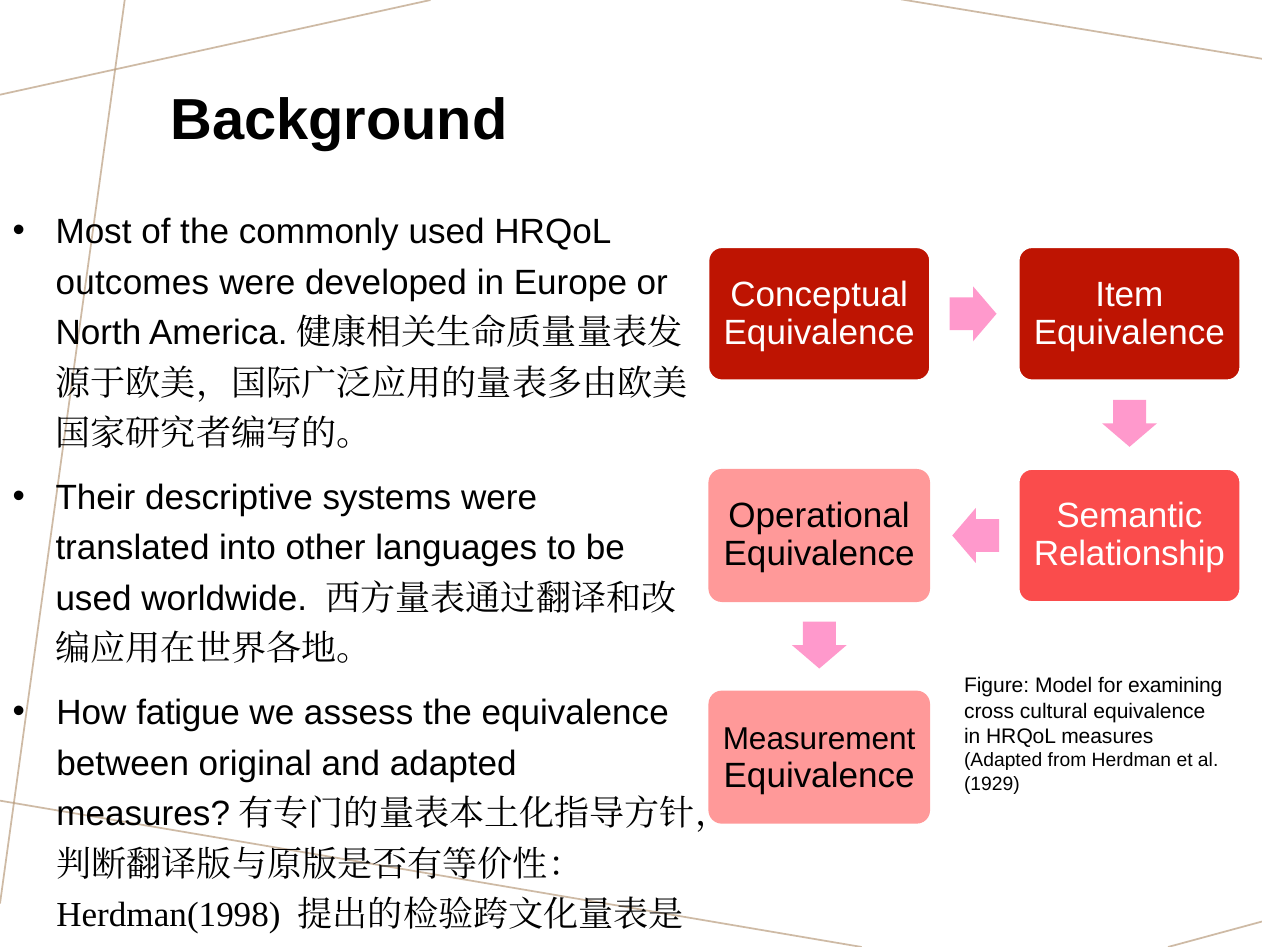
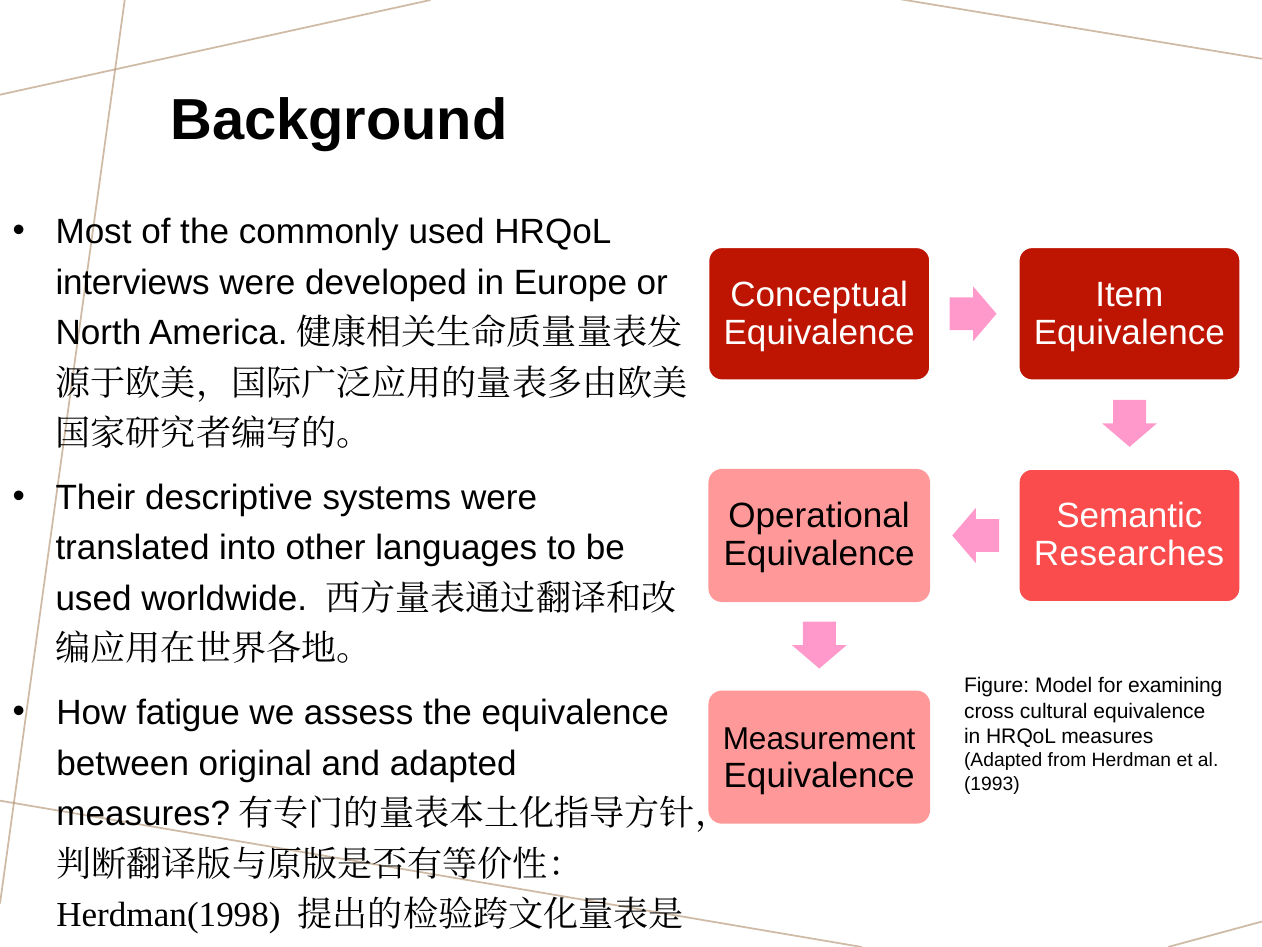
outcomes: outcomes -> interviews (133, 282)
Relationship: Relationship -> Researches (1129, 554)
1929: 1929 -> 1993 (992, 783)
